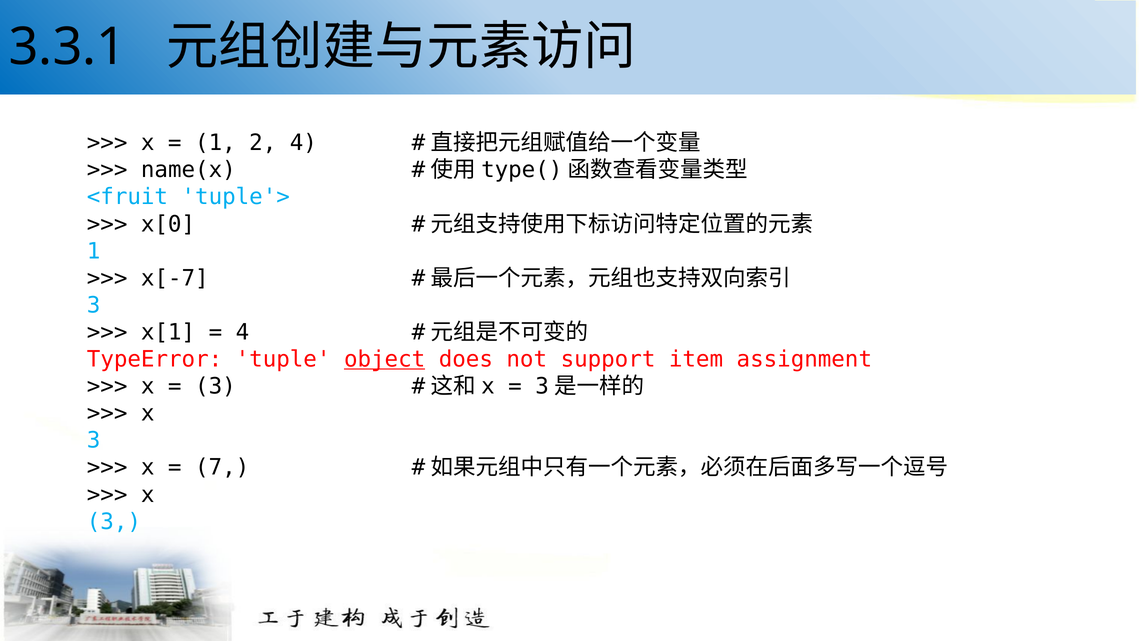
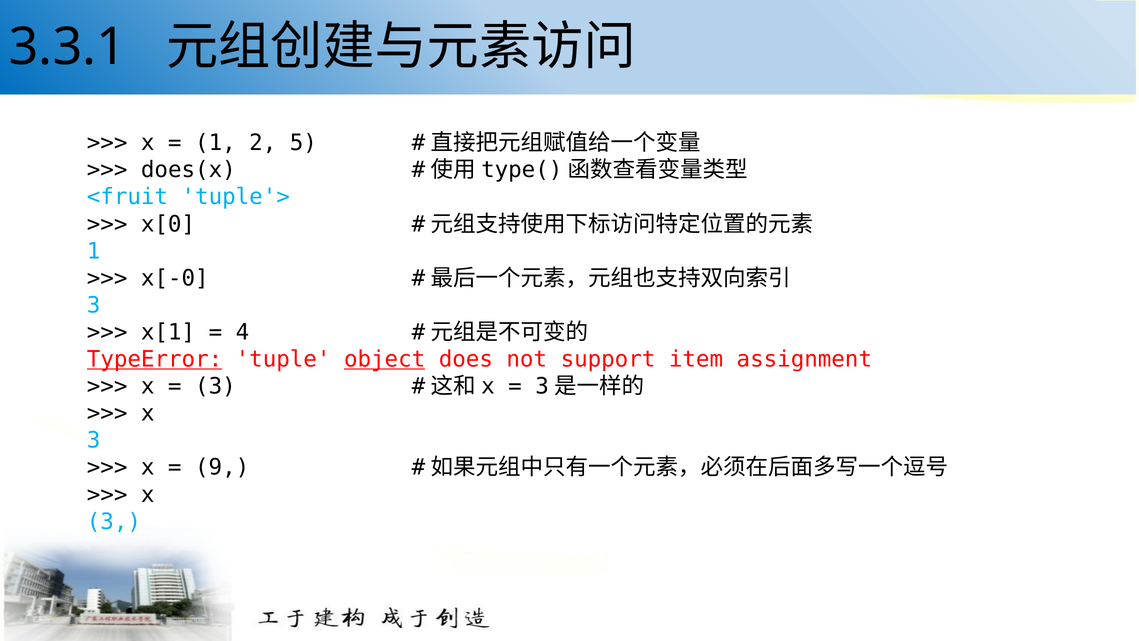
2 4: 4 -> 5 (303, 143)
name(x: name(x -> does(x (188, 170)
x[-7: x[-7 -> x[-0 (175, 278)
TypeError underline: none -> present (155, 359)
7: 7 -> 9 (222, 467)
